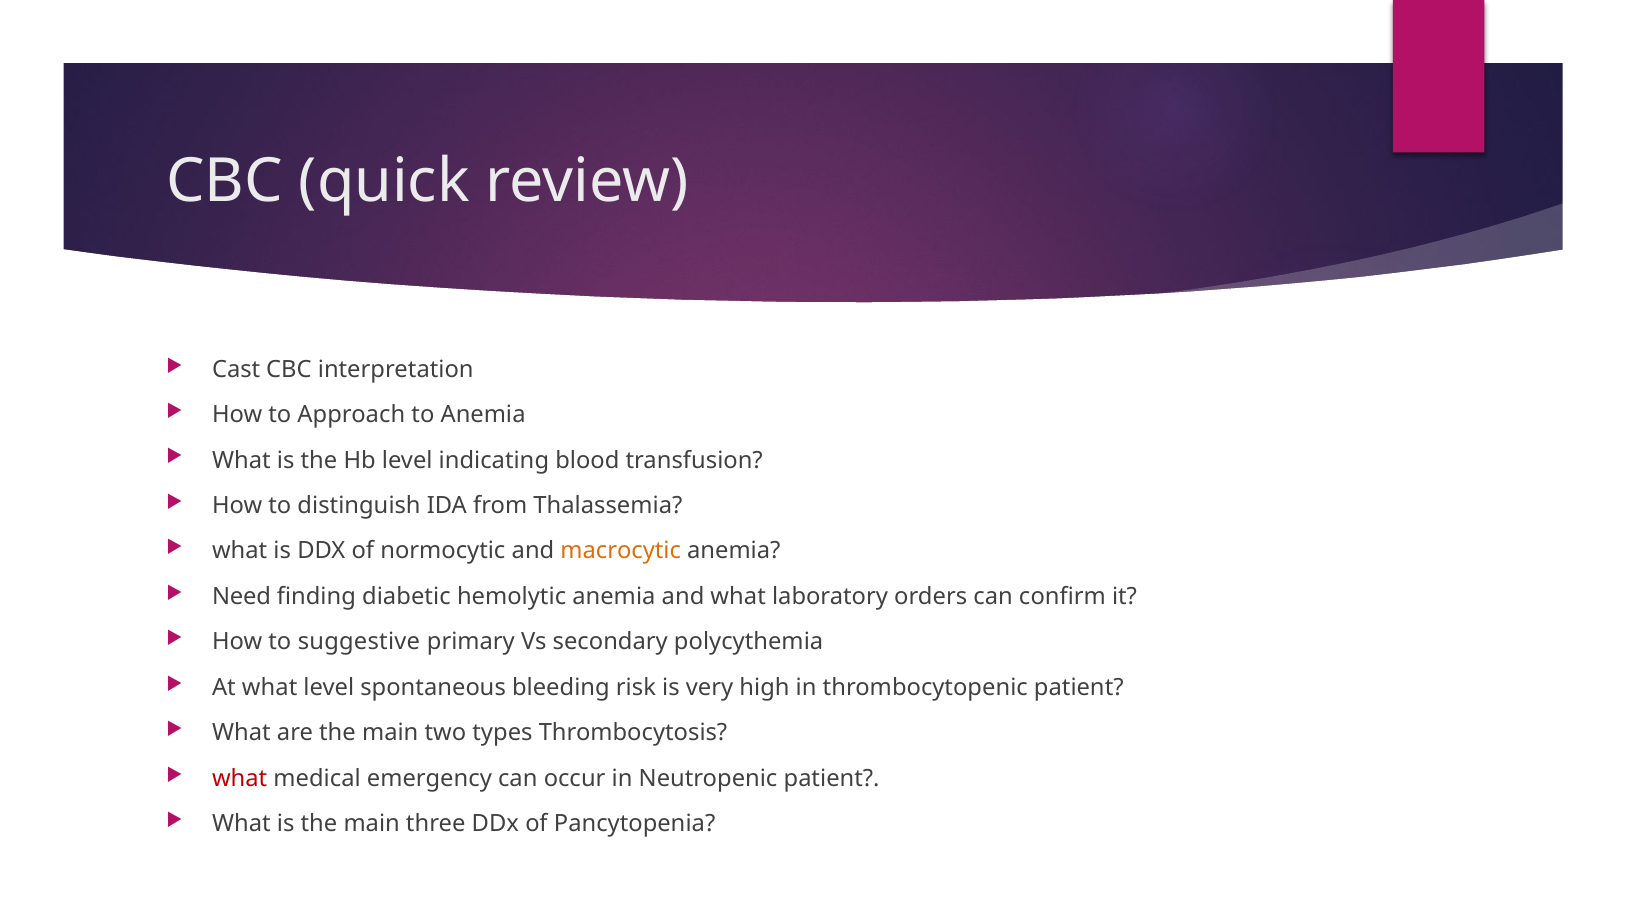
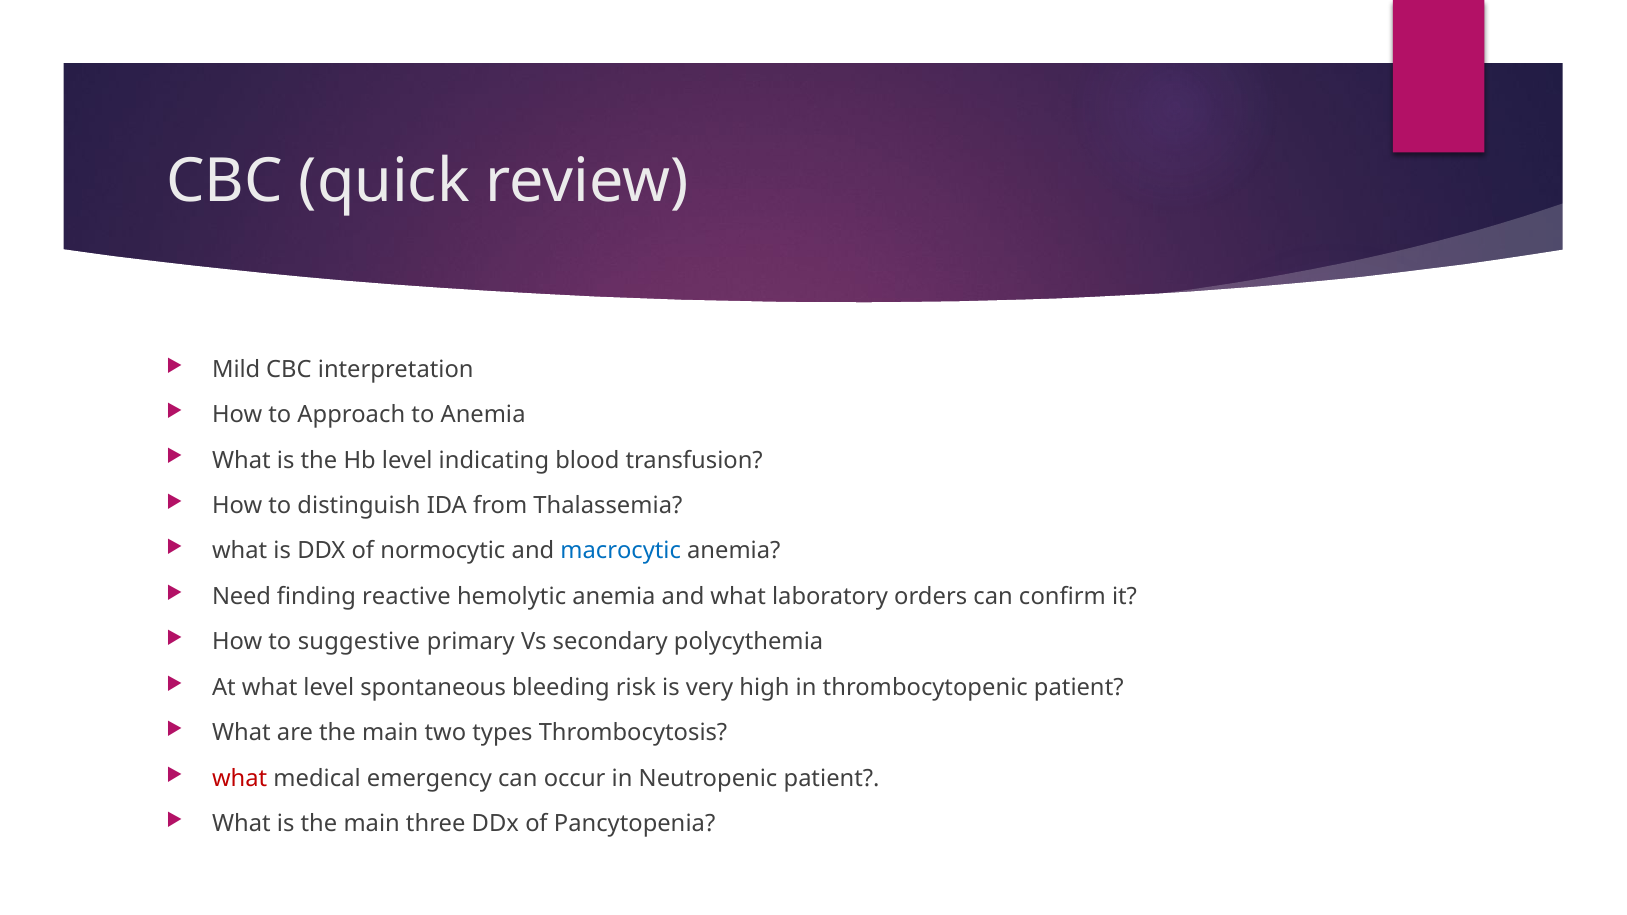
Cast: Cast -> Mild (236, 369)
macrocytic colour: orange -> blue (621, 551)
diabetic: diabetic -> reactive (406, 597)
